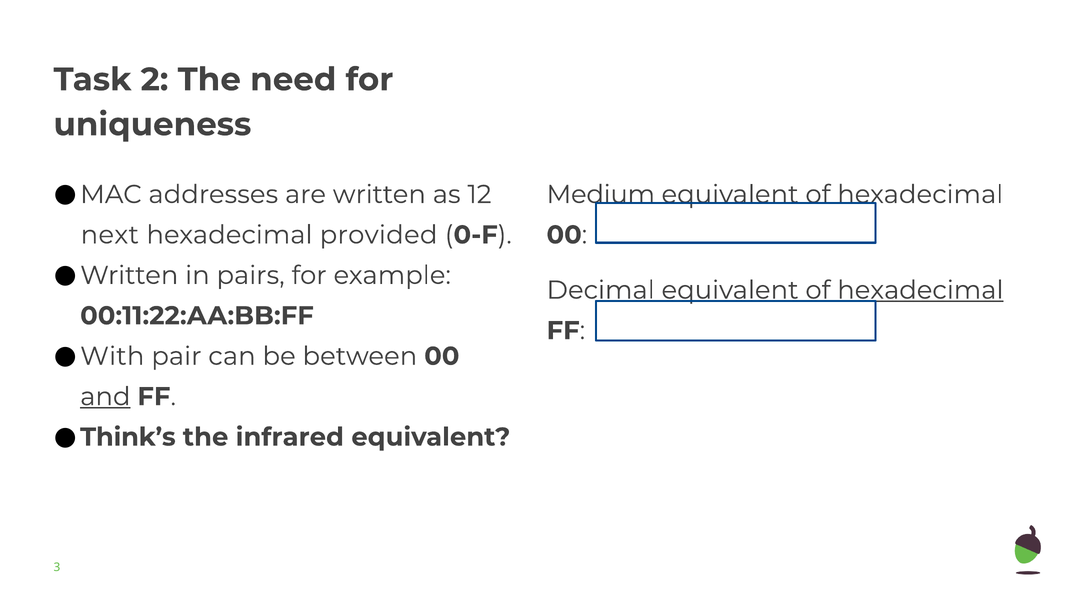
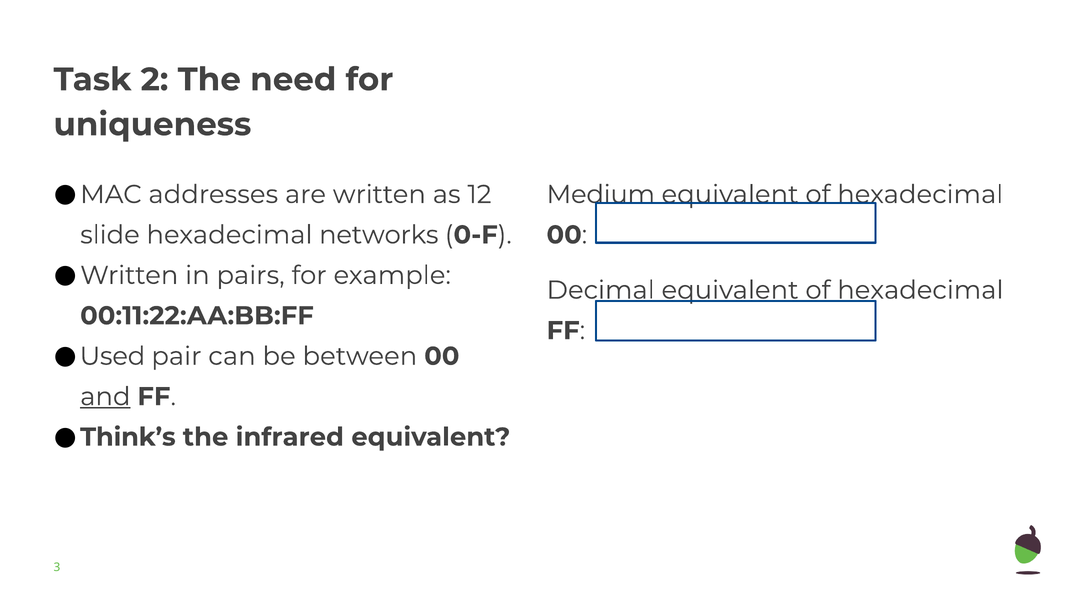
next: next -> slide (110, 235)
provided: provided -> networks (379, 235)
hexadecimal underline: present -> none (920, 290)
With: With -> Used (112, 356)
